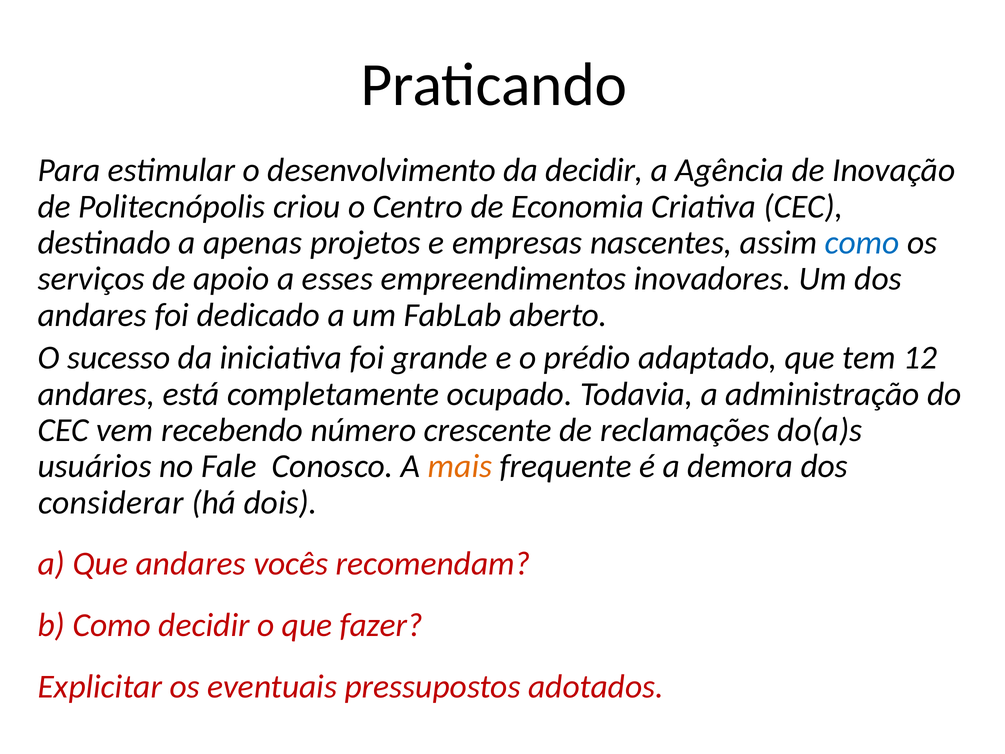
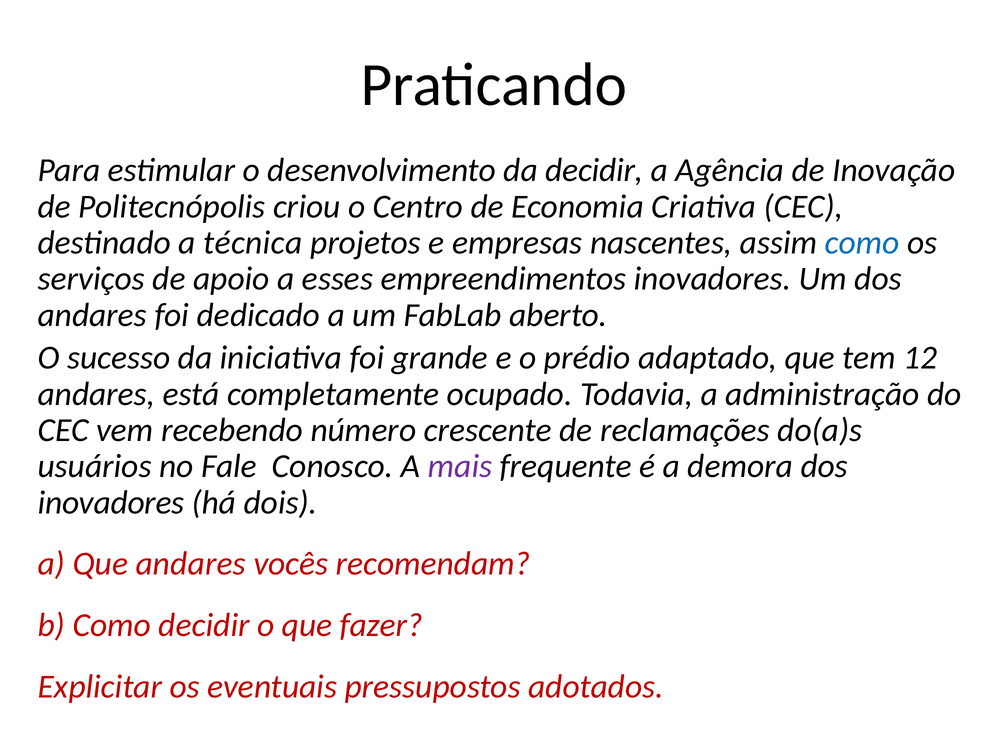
apenas: apenas -> técnica (253, 243)
mais colour: orange -> purple (460, 466)
considerar: considerar -> inovadores (111, 502)
